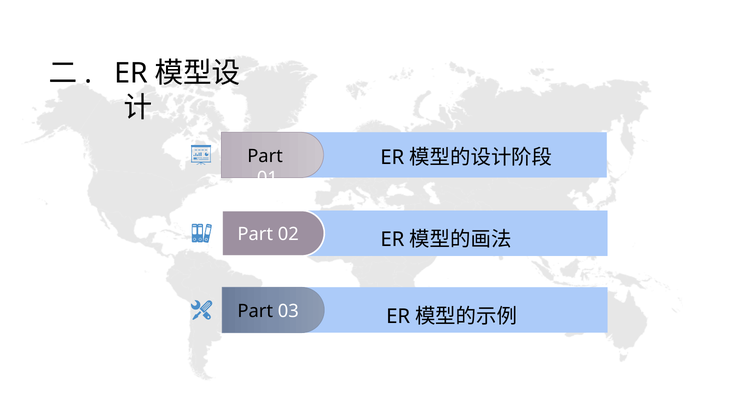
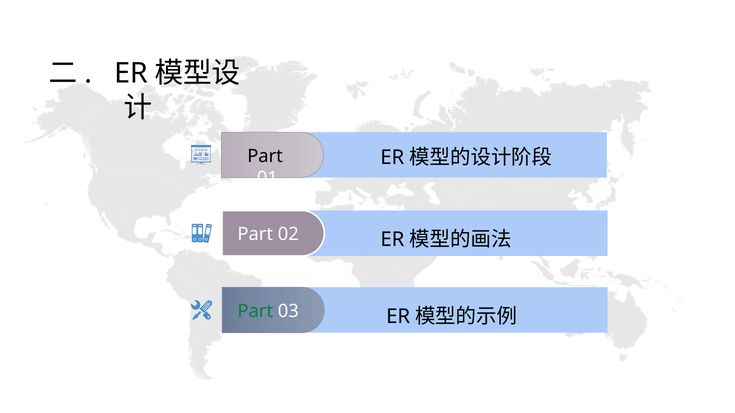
Part colour: black -> green (255, 311)
